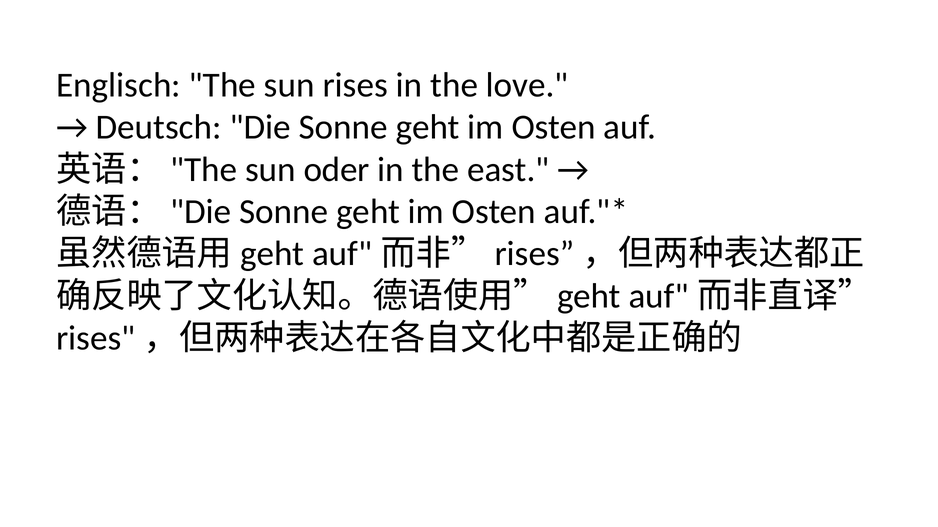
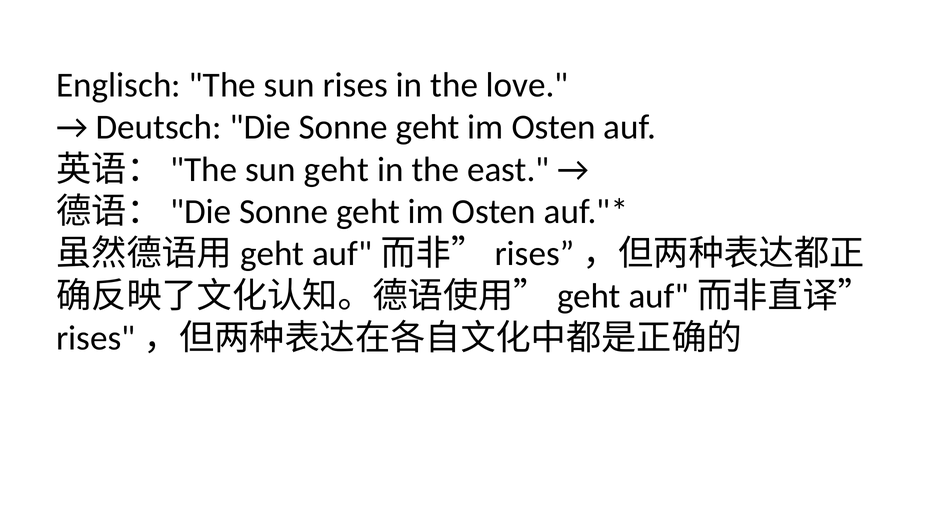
sun oder: oder -> geht (336, 170)
